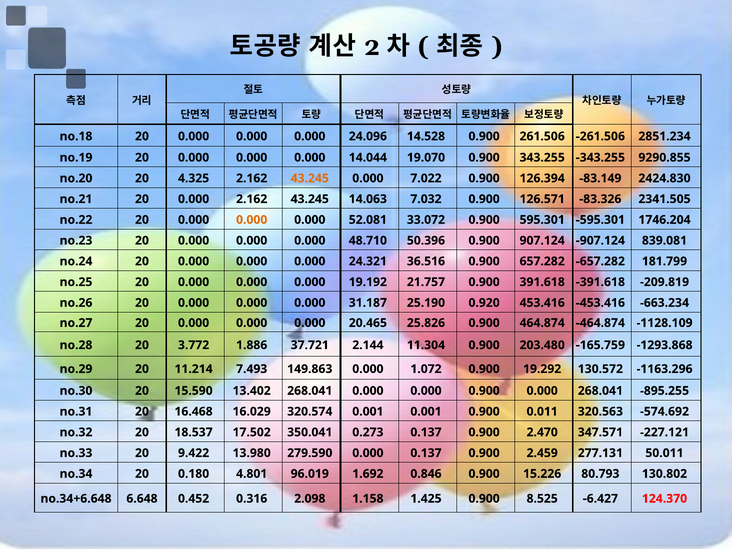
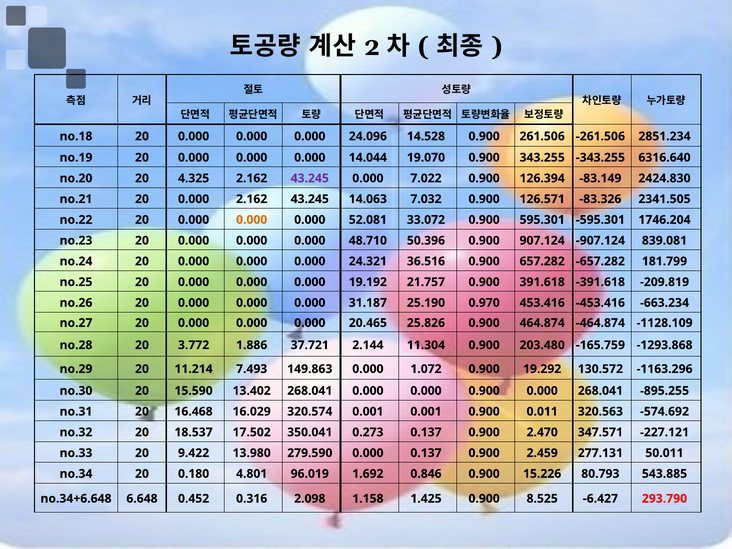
9290.855: 9290.855 -> 6316.640 (664, 158)
43.245 colour: orange -> purple (310, 178)
0.920: 0.920 -> 0.970 (484, 303)
130.802: 130.802 -> 543.885 (665, 474)
124.370: 124.370 -> 293.790 (665, 499)
